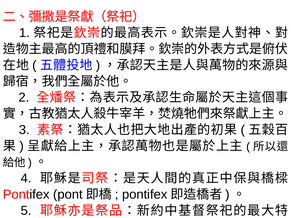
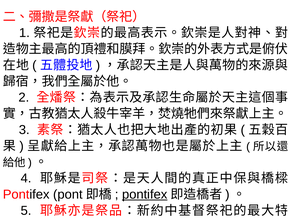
pontifex underline: none -> present (145, 195)
